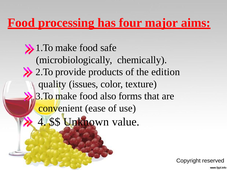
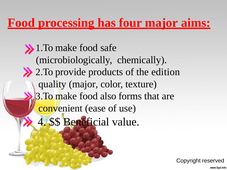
quality issues: issues -> major (84, 84)
Unknown: Unknown -> Beneficial (86, 122)
